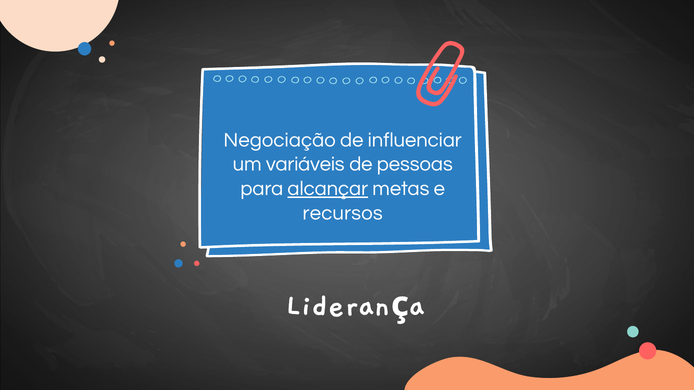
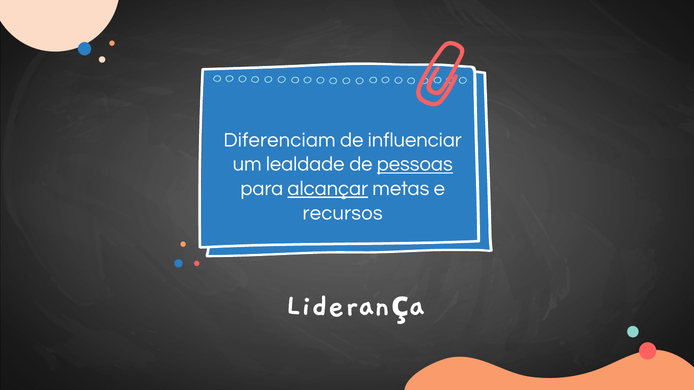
Negociação: Negociação -> Diferenciam (280, 140)
variáveis: variáveis -> lealdade (305, 164)
pessoas underline: none -> present (415, 164)
